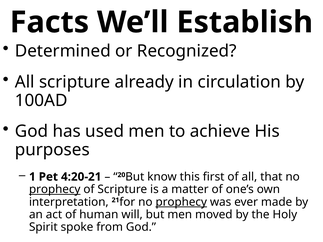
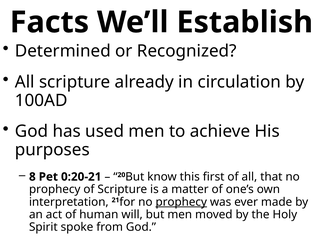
1: 1 -> 8 (32, 177)
4:20-21: 4:20-21 -> 0:20-21 (81, 177)
prophecy underline: present -> none (55, 190)
